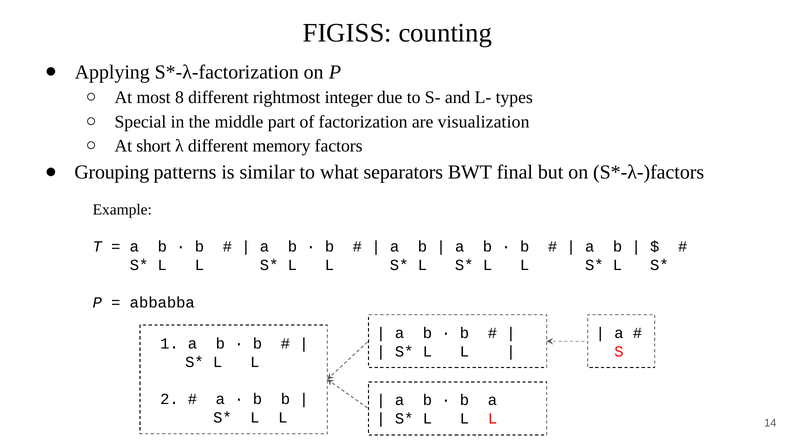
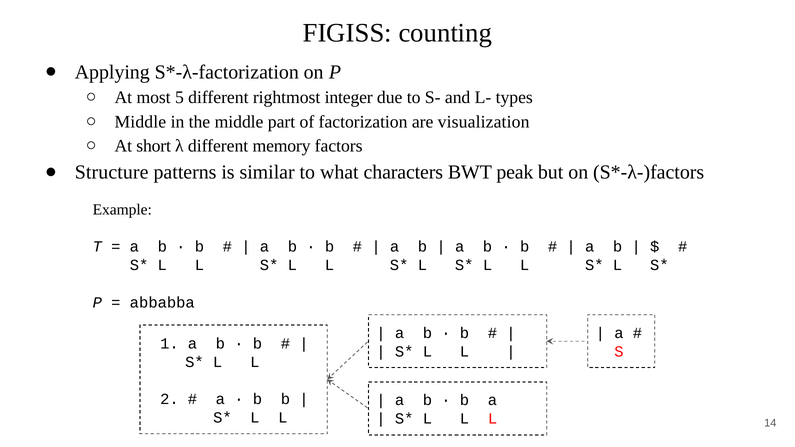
8: 8 -> 5 (180, 98)
Special: Special -> Middle (140, 122)
Grouping: Grouping -> Structure (112, 172)
separators: separators -> characters (403, 172)
final: final -> peak (515, 172)
